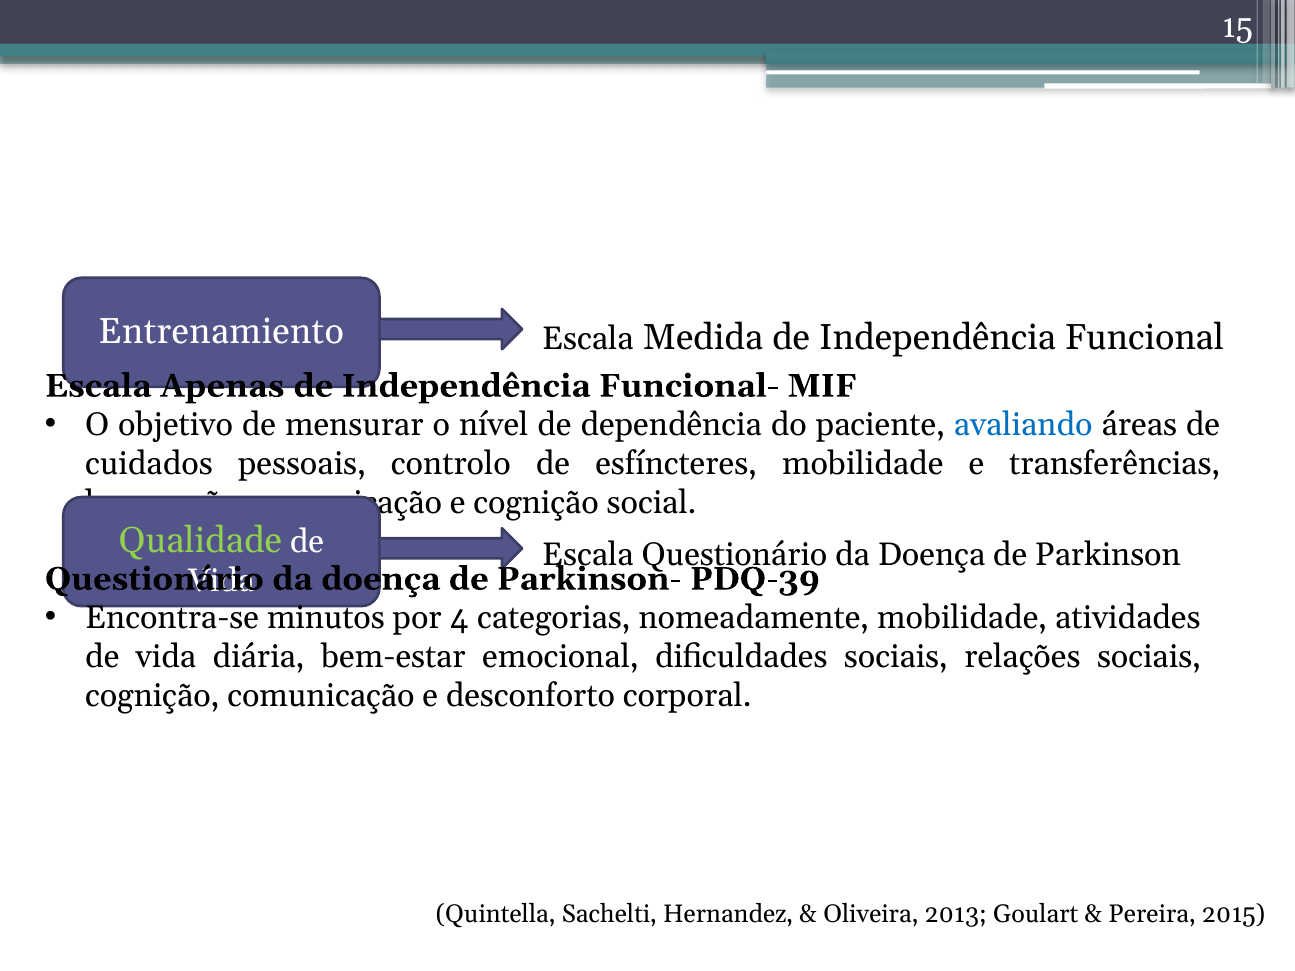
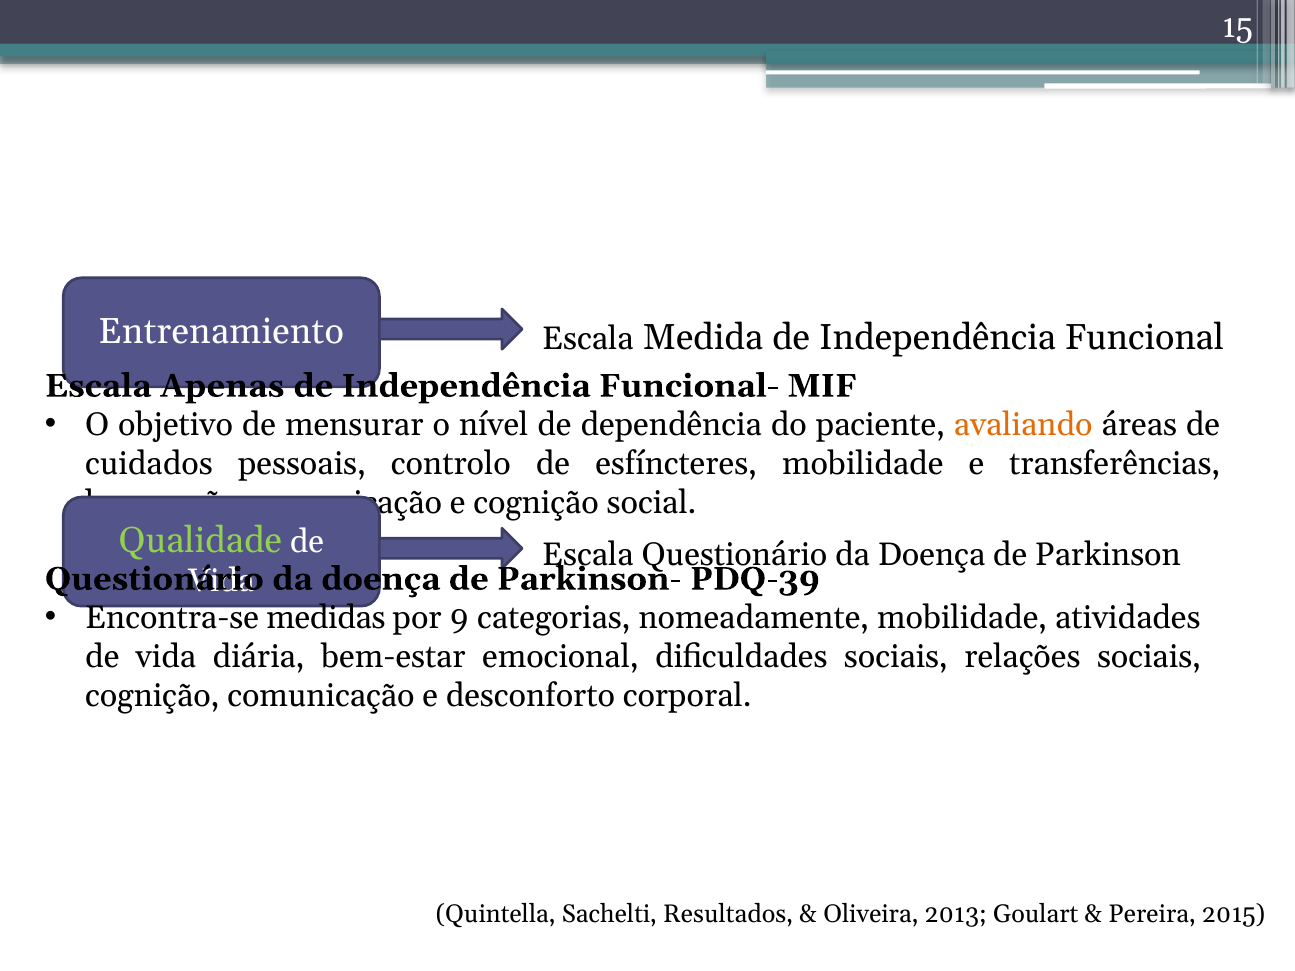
avaliando colour: blue -> orange (1023, 425)
minutos: minutos -> medidas (326, 618)
4: 4 -> 9 (459, 618)
Hernandez: Hernandez -> Resultados (728, 914)
